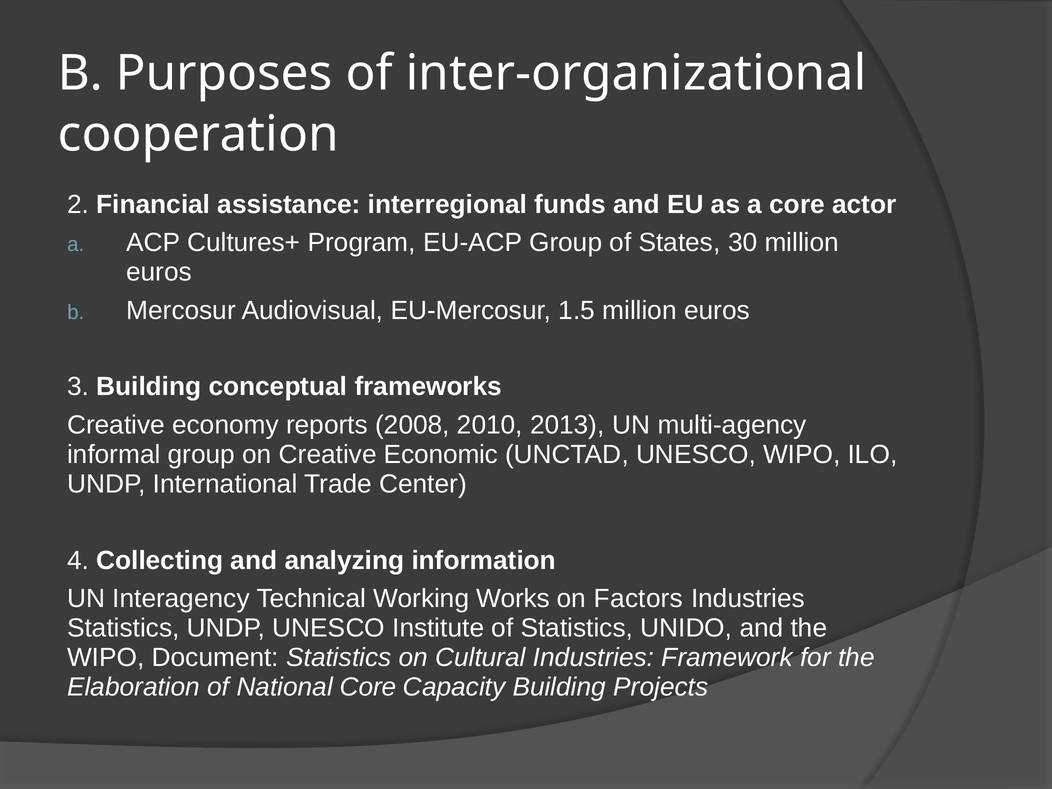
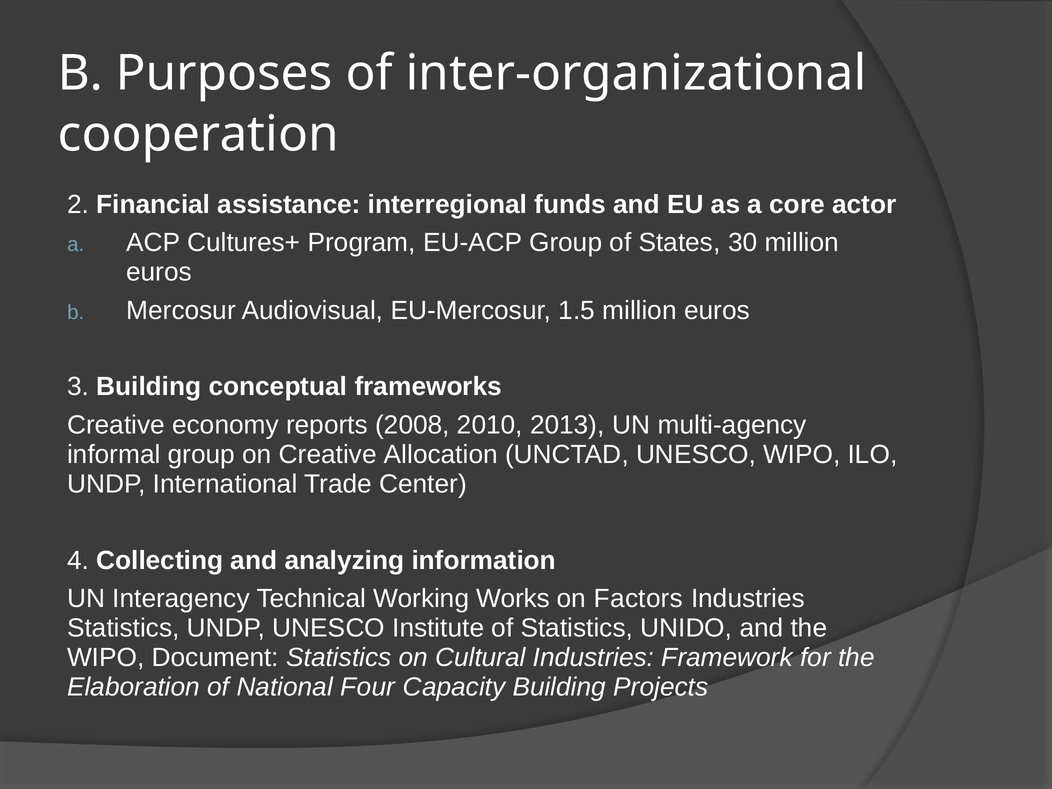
Economic: Economic -> Allocation (441, 454)
National Core: Core -> Four (368, 687)
